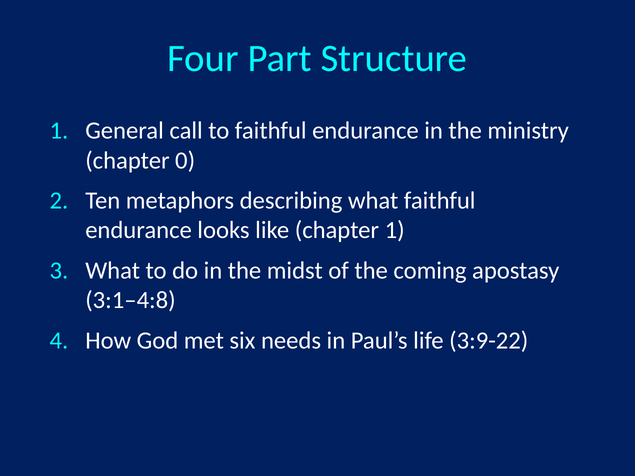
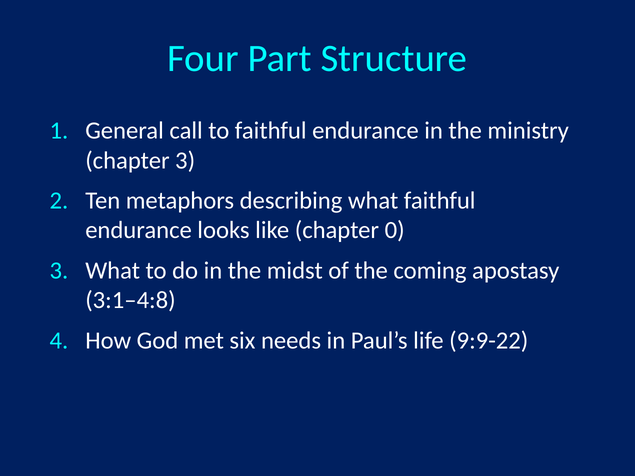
chapter 0: 0 -> 3 (185, 160)
chapter 1: 1 -> 0 (395, 230)
3:9-22: 3:9-22 -> 9:9-22 (489, 341)
